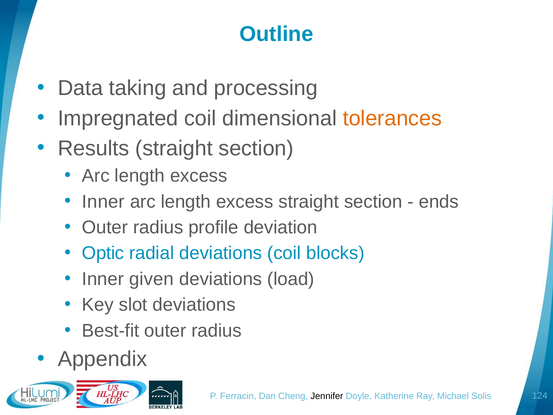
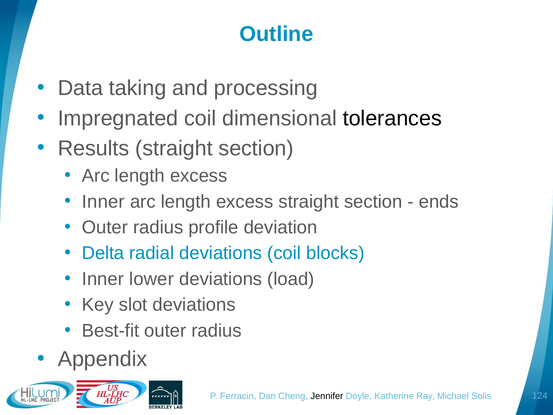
tolerances colour: orange -> black (392, 118)
Optic: Optic -> Delta (103, 253)
given: given -> lower (151, 279)
